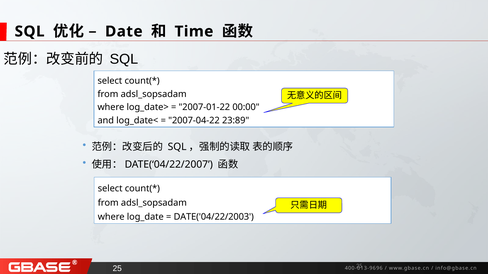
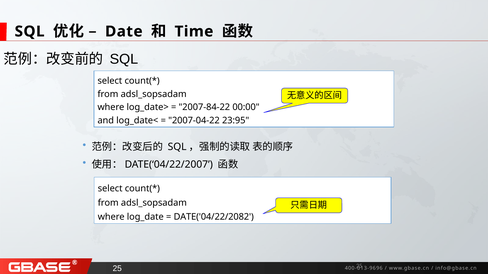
2007-01-22: 2007-01-22 -> 2007-84-22 (204, 107)
23:89: 23:89 -> 23:95 (236, 121)
DATE('04/22/2003: DATE('04/22/2003 -> DATE('04/22/2082 (214, 217)
